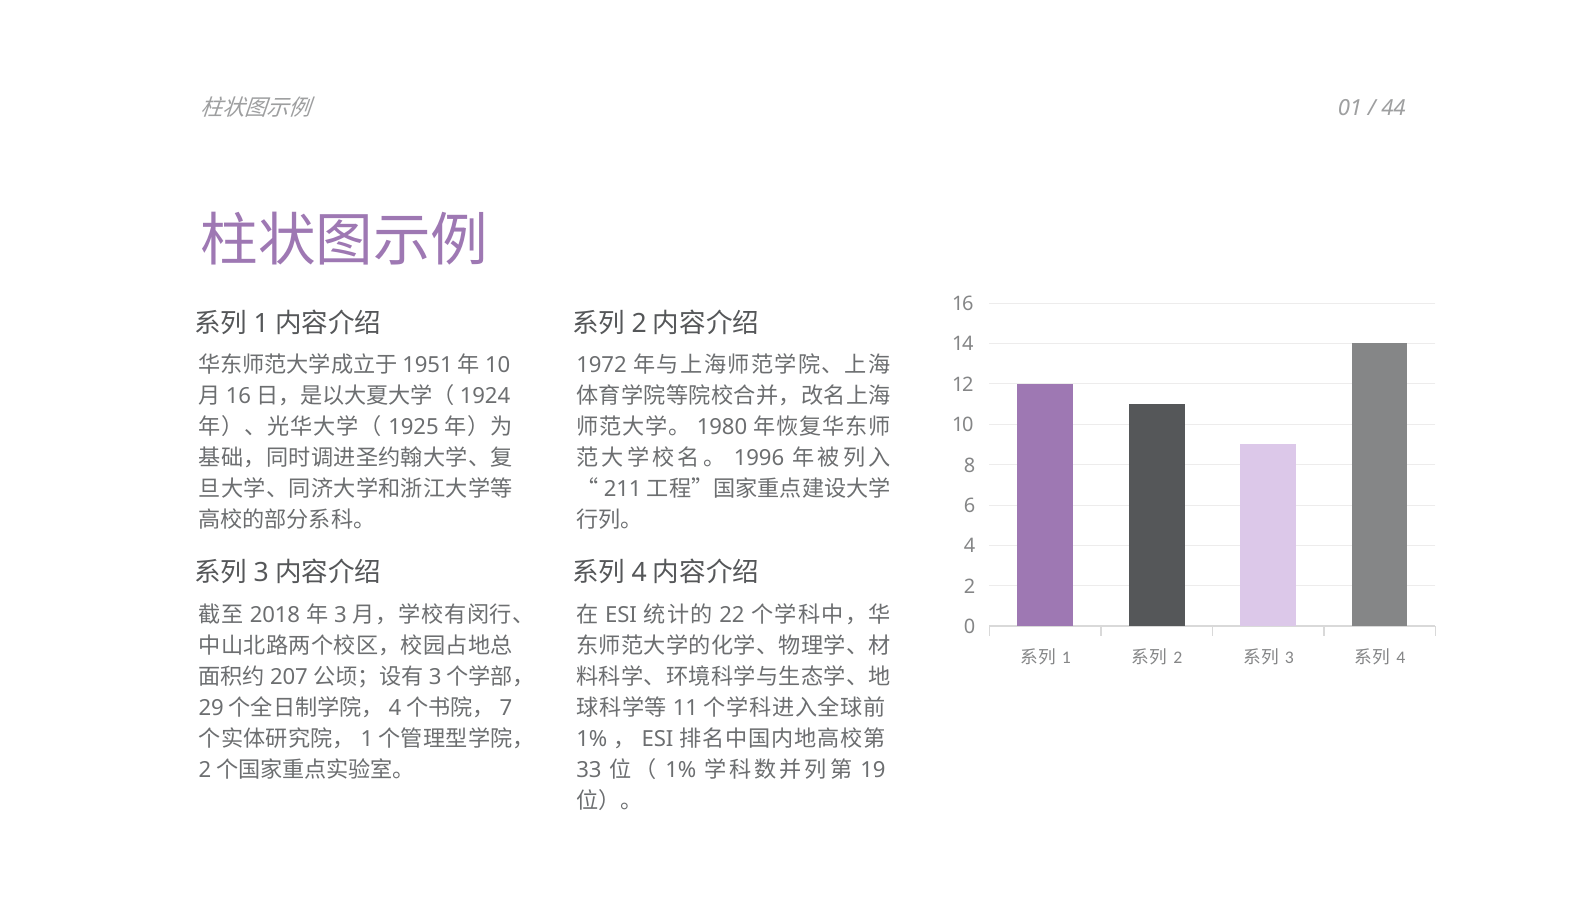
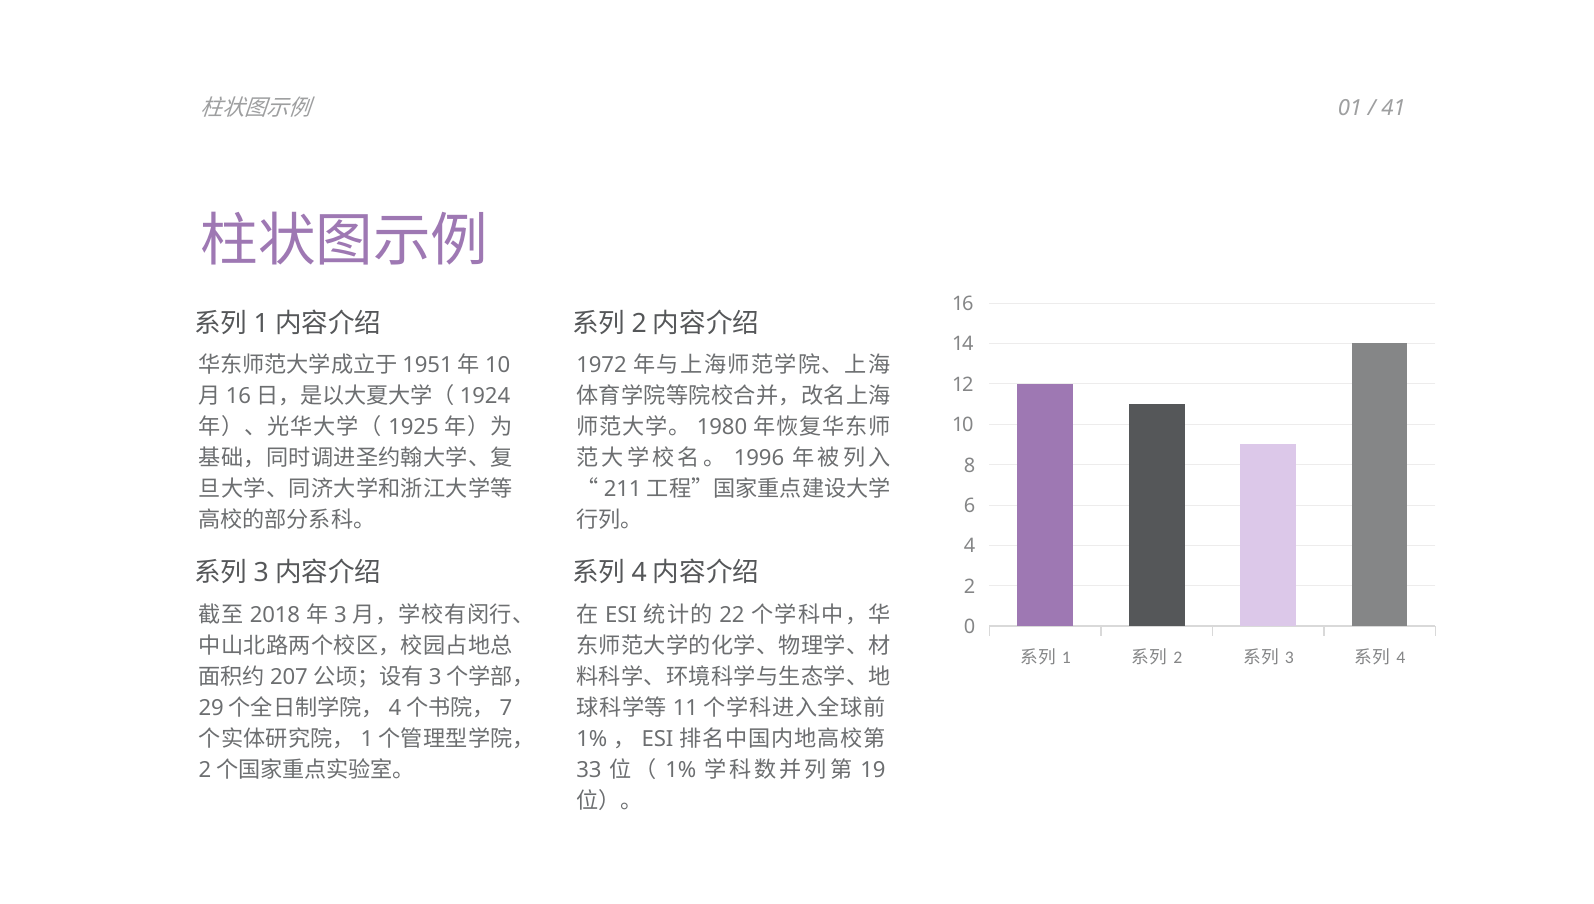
44: 44 -> 41 (1394, 108)
